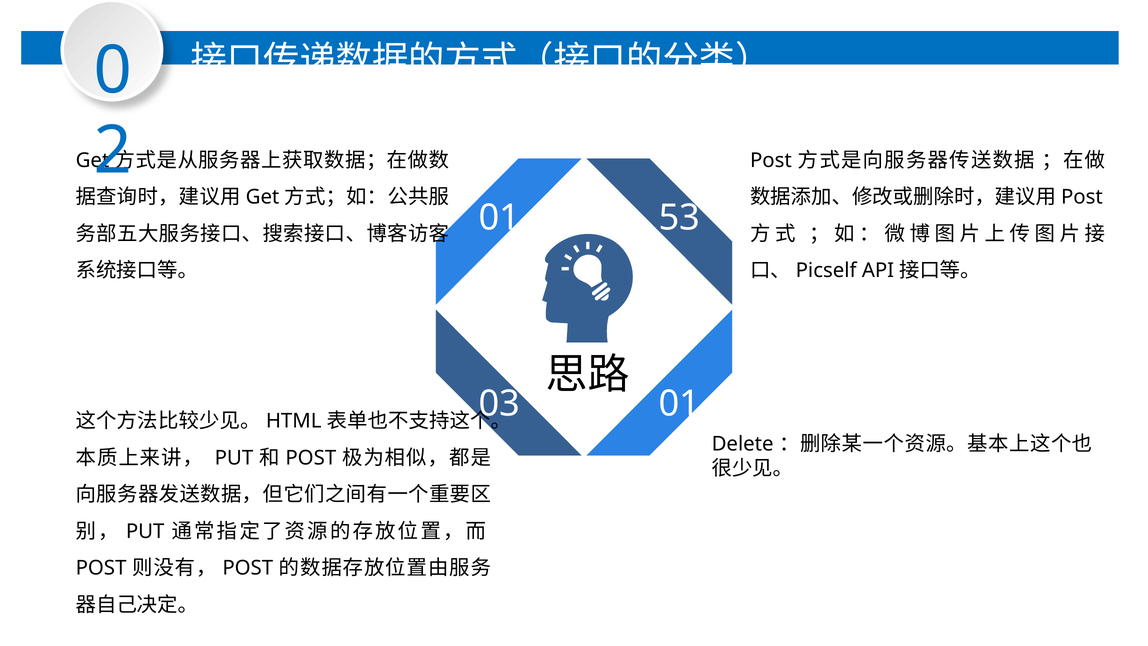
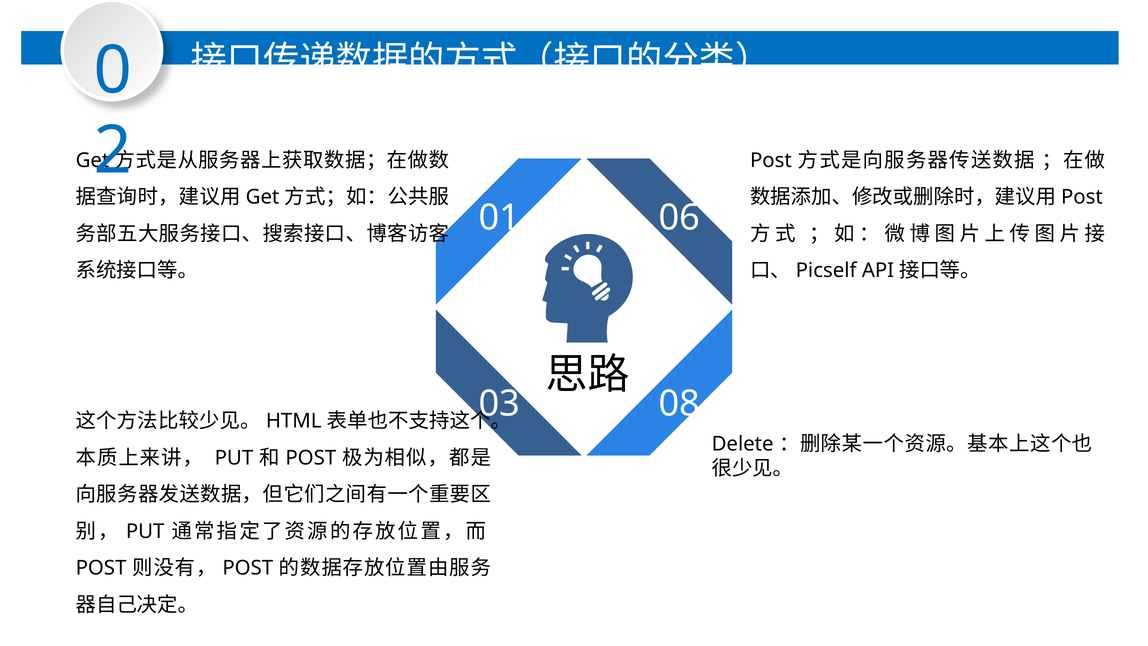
53: 53 -> 06 (679, 218)
01: 01 -> 08 (679, 404)
